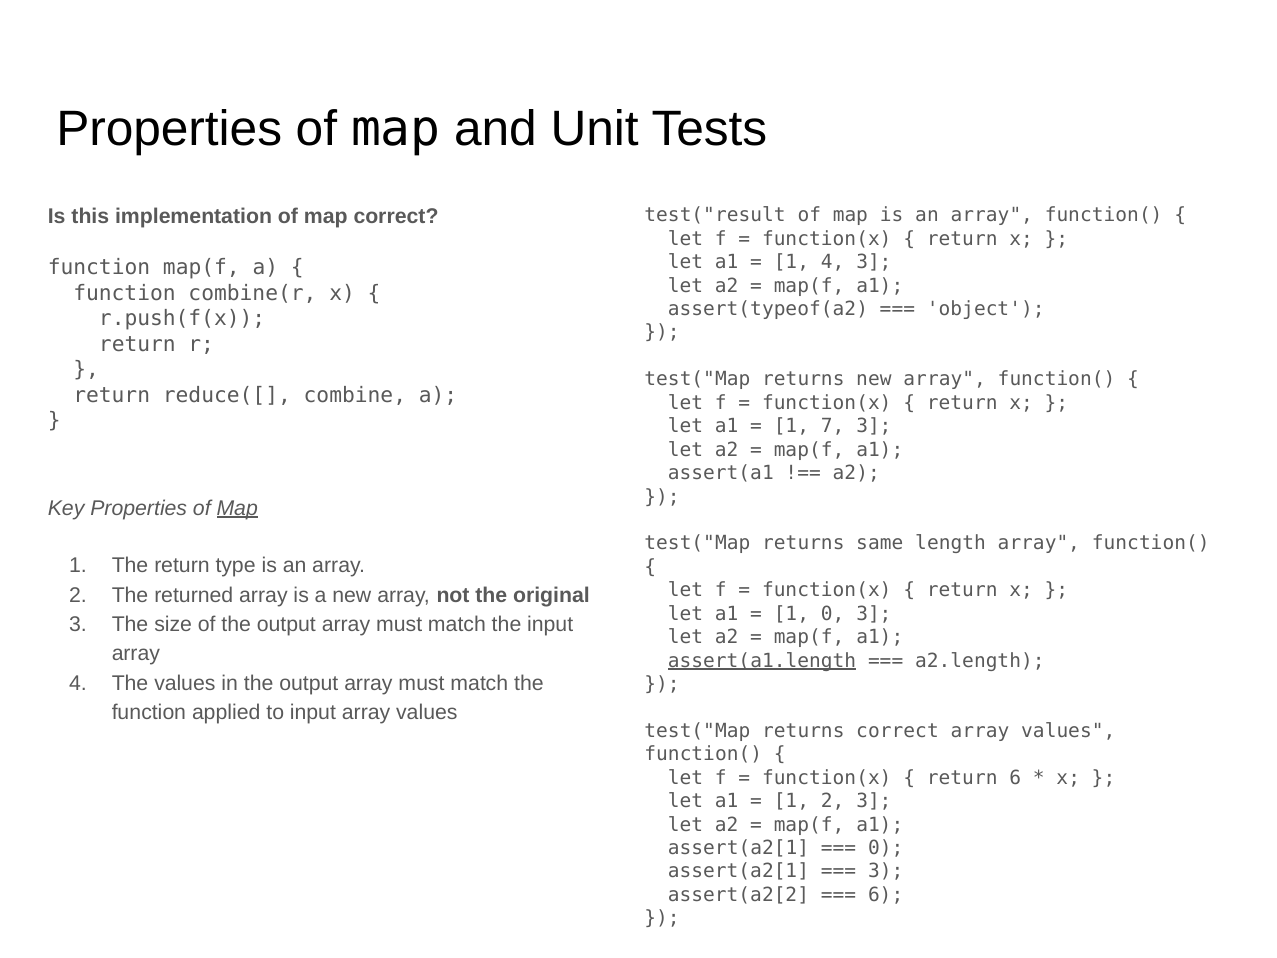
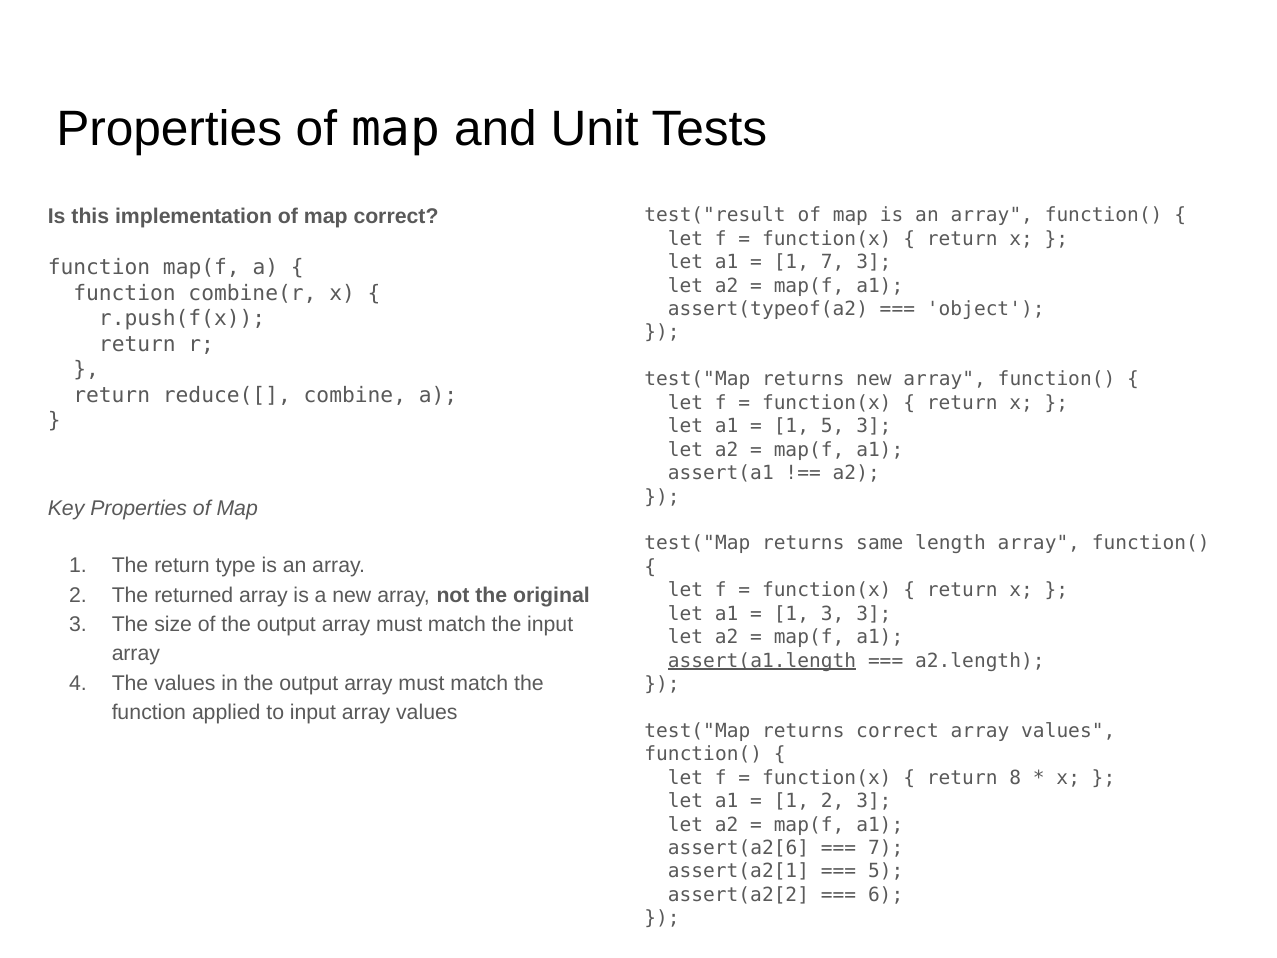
1 4: 4 -> 7 (833, 262)
1 7: 7 -> 5 (833, 426)
Map underline: present -> none (237, 508)
1 0: 0 -> 3 (833, 614)
return 6: 6 -> 8 (1015, 778)
assert(a2[1: assert(a2[1 -> assert(a2[6 (739, 848)
0: 0 -> 7 (886, 848)
3: 3 -> 5 (886, 871)
